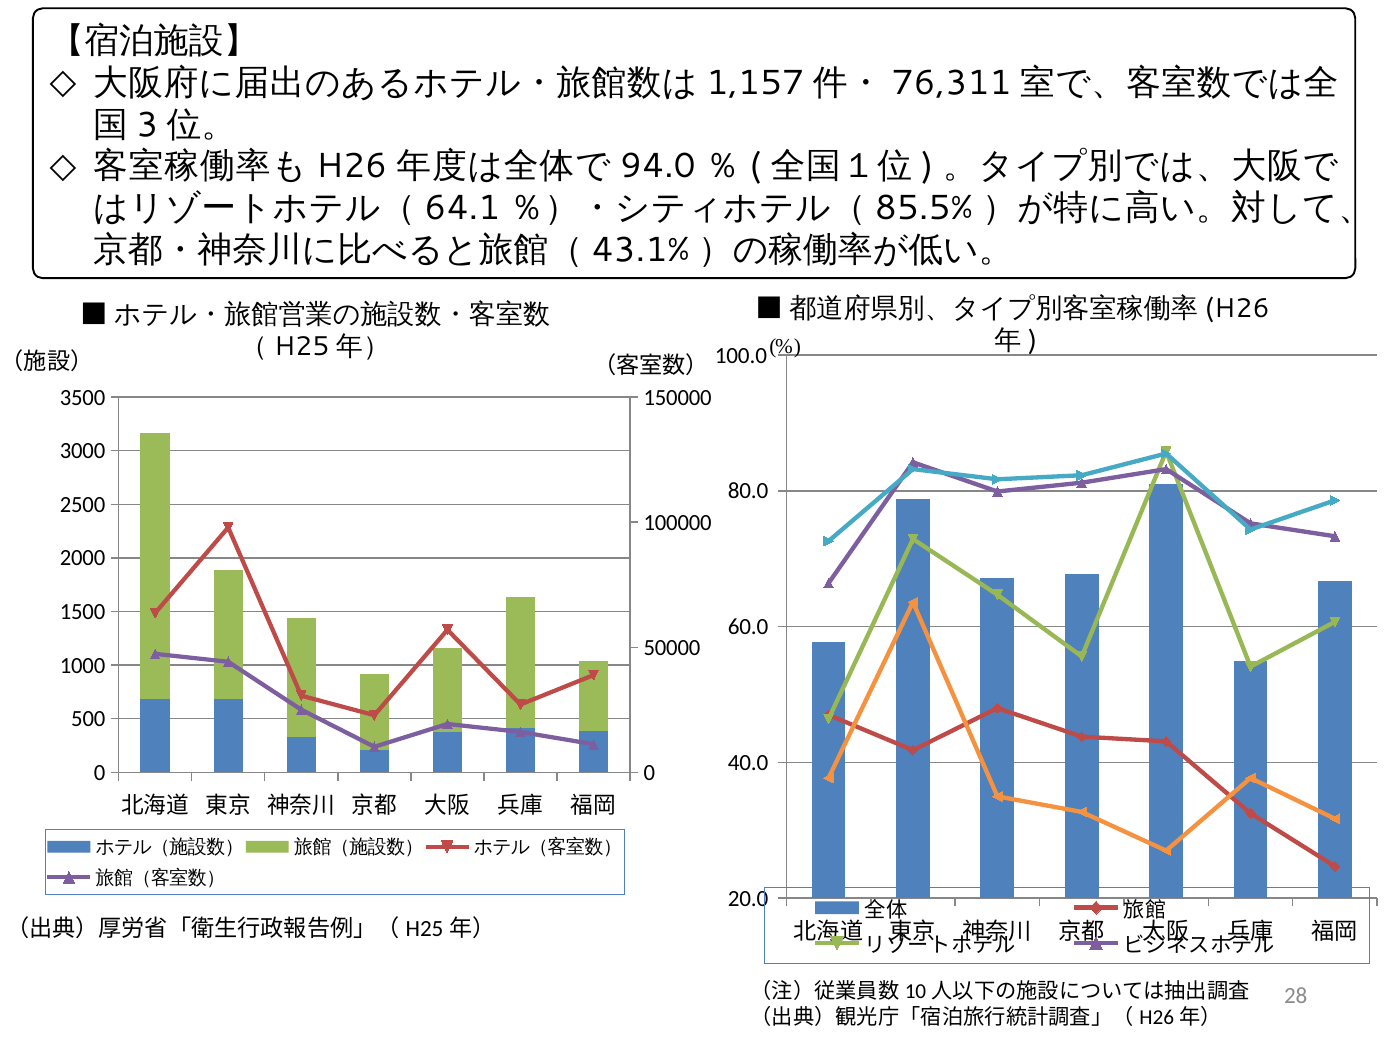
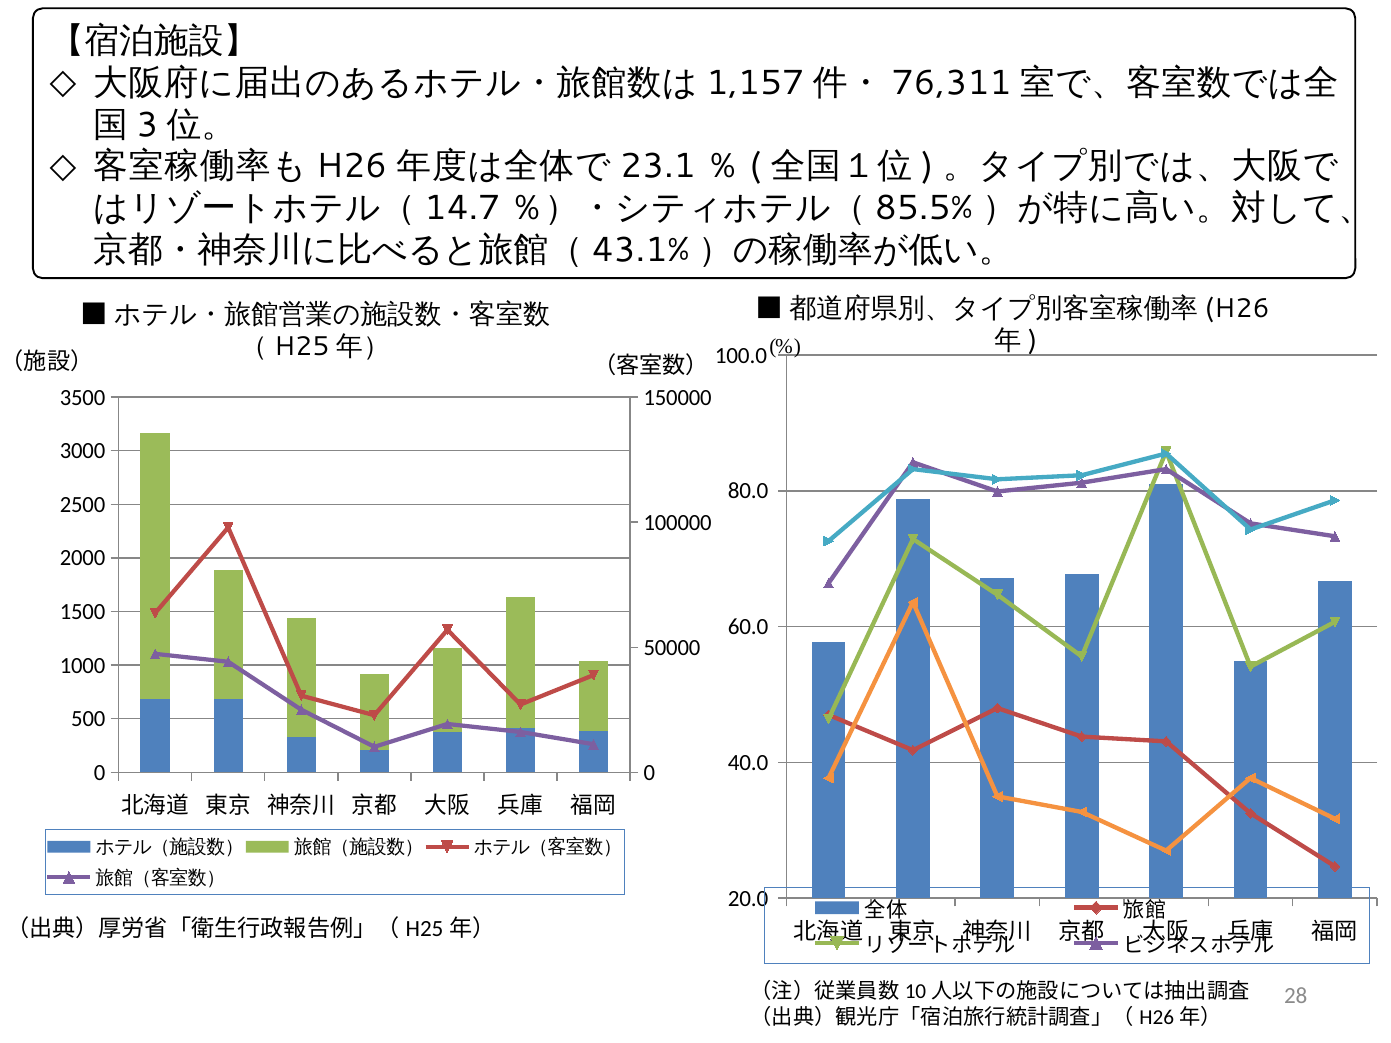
94.0: 94.0 -> 23.1 (658, 167)
64.1: 64.1 -> 14.7 (462, 208)
